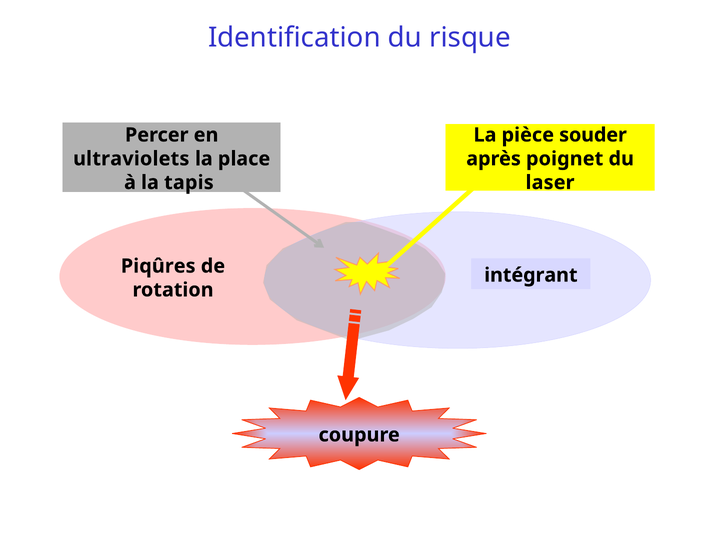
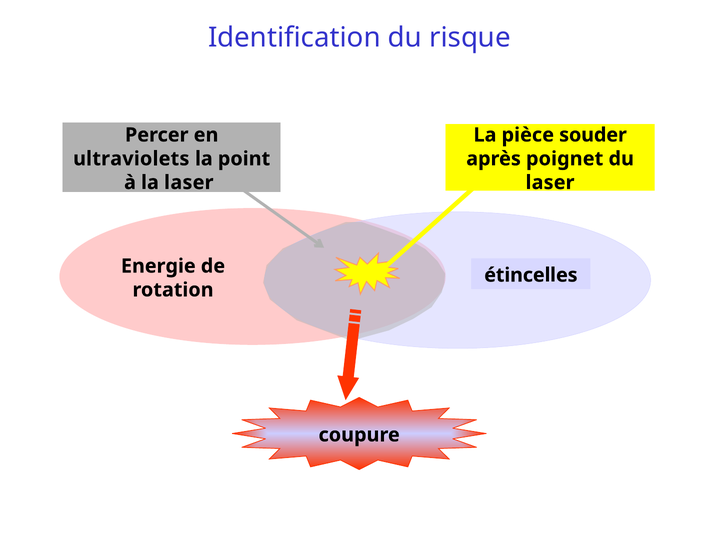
place: place -> point (244, 159)
la tapis: tapis -> laser (189, 182)
Piqûres: Piqûres -> Energie (158, 266)
intégrant: intégrant -> étincelles (531, 275)
